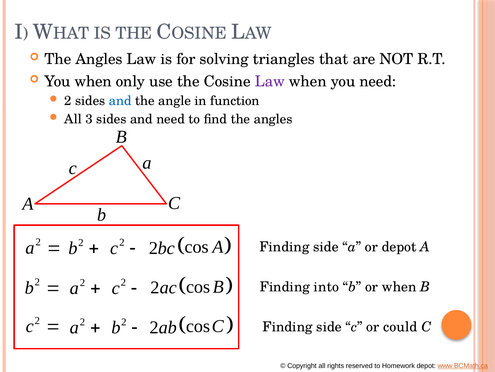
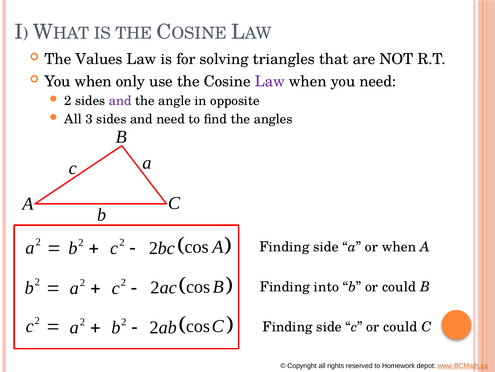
Angles: Angles -> Values (99, 59)
and colour: blue -> purple (120, 101)
function: function -> opposite (235, 101)
or depot: depot -> when (399, 247)
b or when: when -> could (399, 286)
